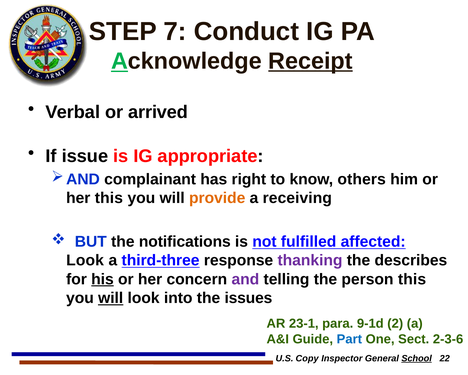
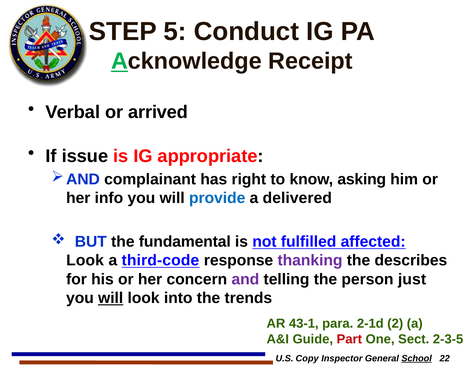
7: 7 -> 5 (175, 31)
Receipt underline: present -> none (310, 61)
others: others -> asking (362, 179)
her this: this -> info (109, 198)
provide colour: orange -> blue (217, 198)
receiving: receiving -> delivered (297, 198)
notifications: notifications -> fundamental (185, 241)
third-three: third-three -> third-code (160, 260)
his underline: present -> none (102, 279)
person this: this -> just (412, 279)
issues: issues -> trends (248, 298)
23-1: 23-1 -> 43-1 (304, 323)
9-1d: 9-1d -> 2-1d (370, 323)
Part colour: blue -> red (349, 339)
2-3-6: 2-3-6 -> 2-3-5 (448, 339)
